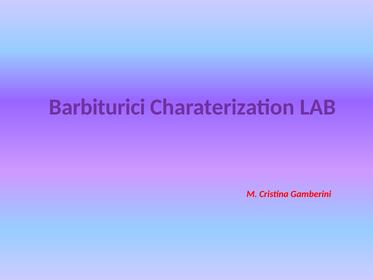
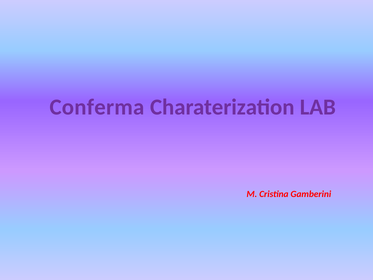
Barbiturici: Barbiturici -> Conferma (97, 107)
